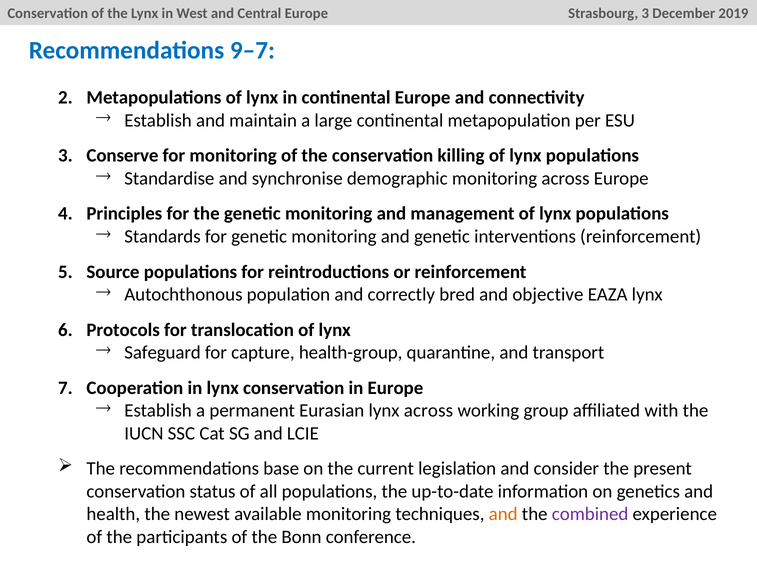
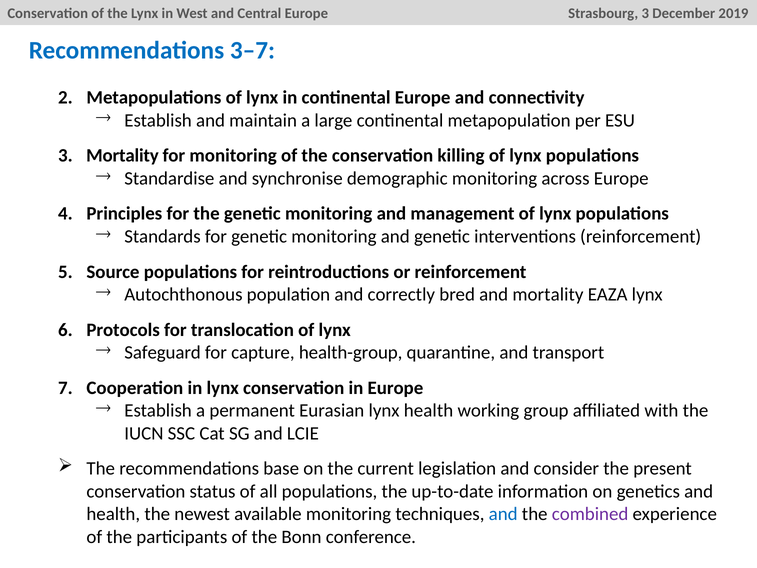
9–7: 9–7 -> 3–7 (252, 50)
Conserve: Conserve -> Mortality (122, 156)
and objective: objective -> mortality (548, 294)
lynx across: across -> health (429, 410)
and colour: orange -> blue (503, 514)
